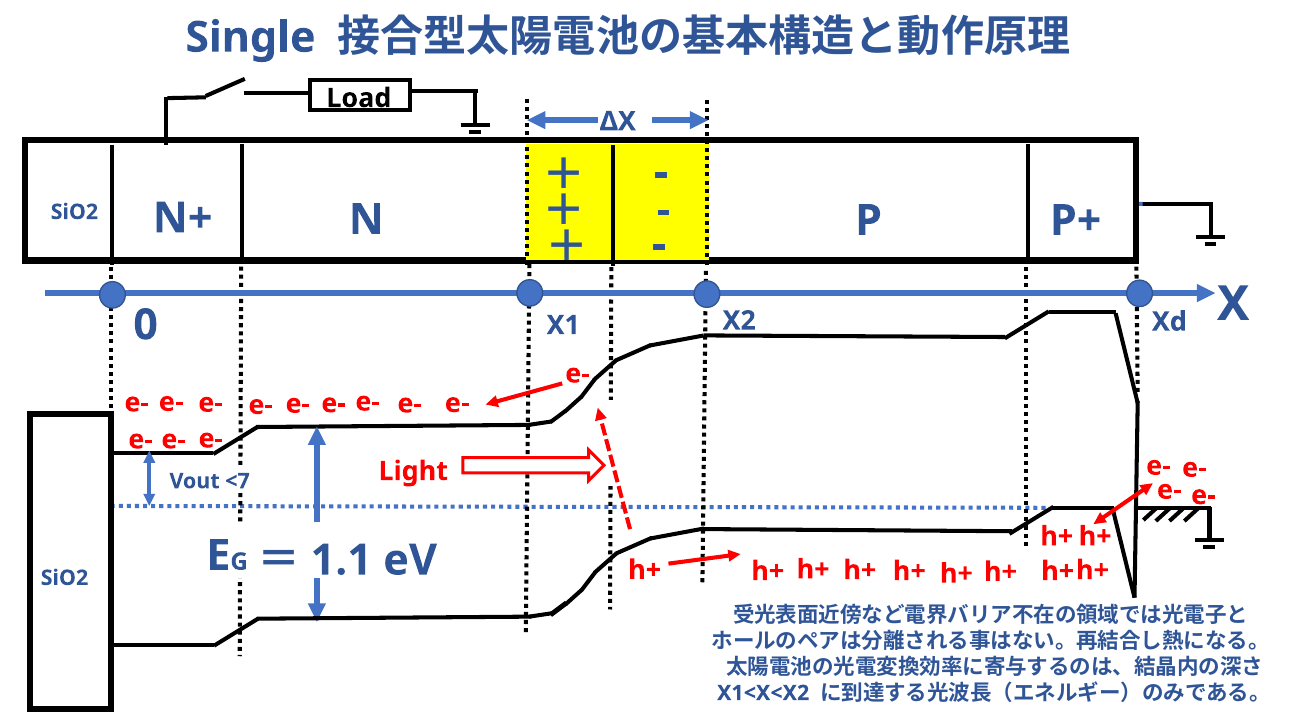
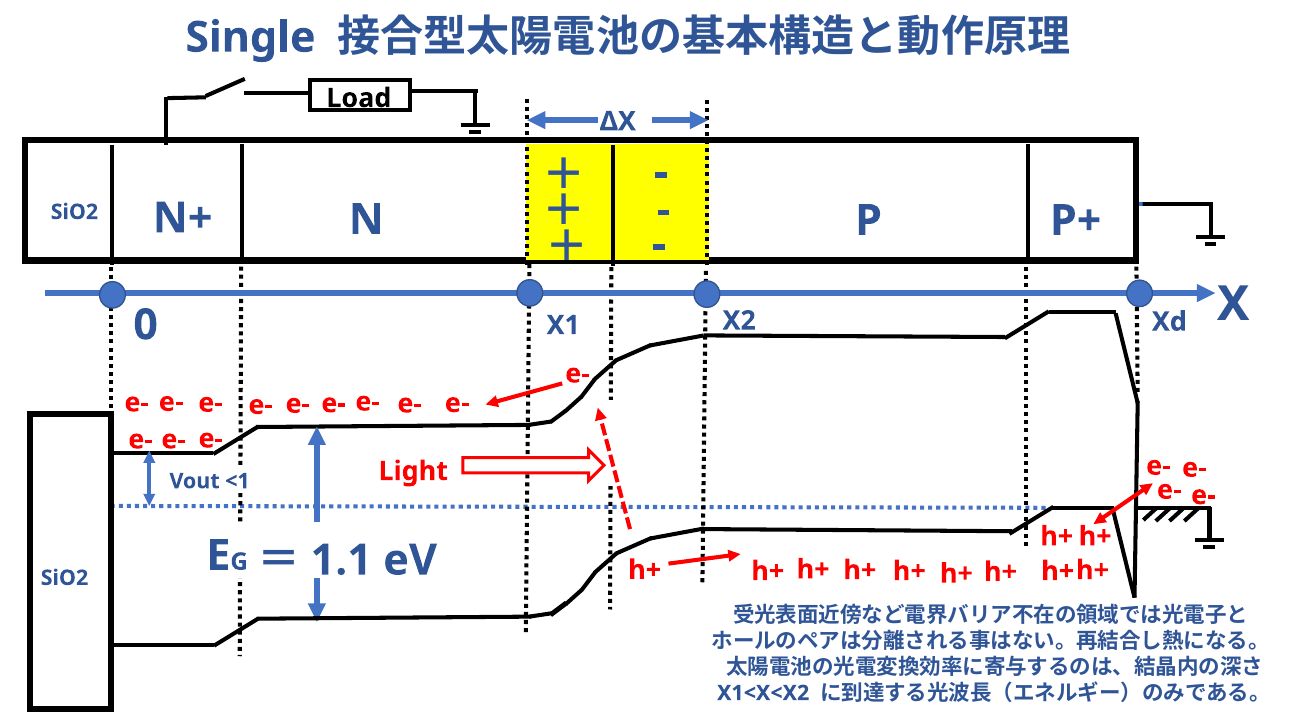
<7: <7 -> <1 (237, 481)
